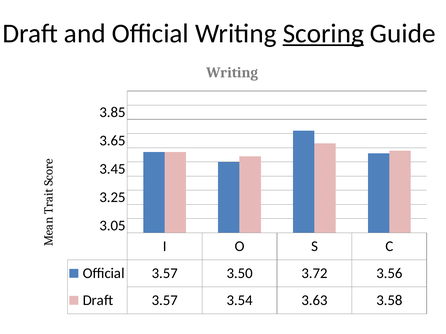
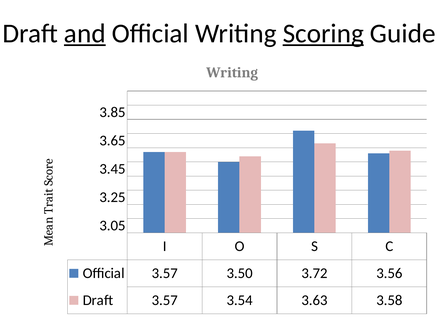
and underline: none -> present (85, 33)
